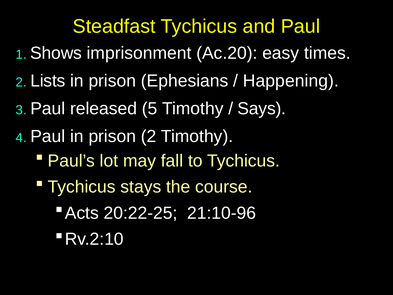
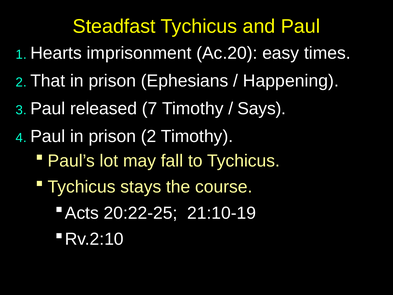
Shows: Shows -> Hearts (56, 53)
Lists: Lists -> That (48, 81)
5: 5 -> 7 (150, 108)
21:10-96: 21:10-96 -> 21:10-19 (222, 213)
